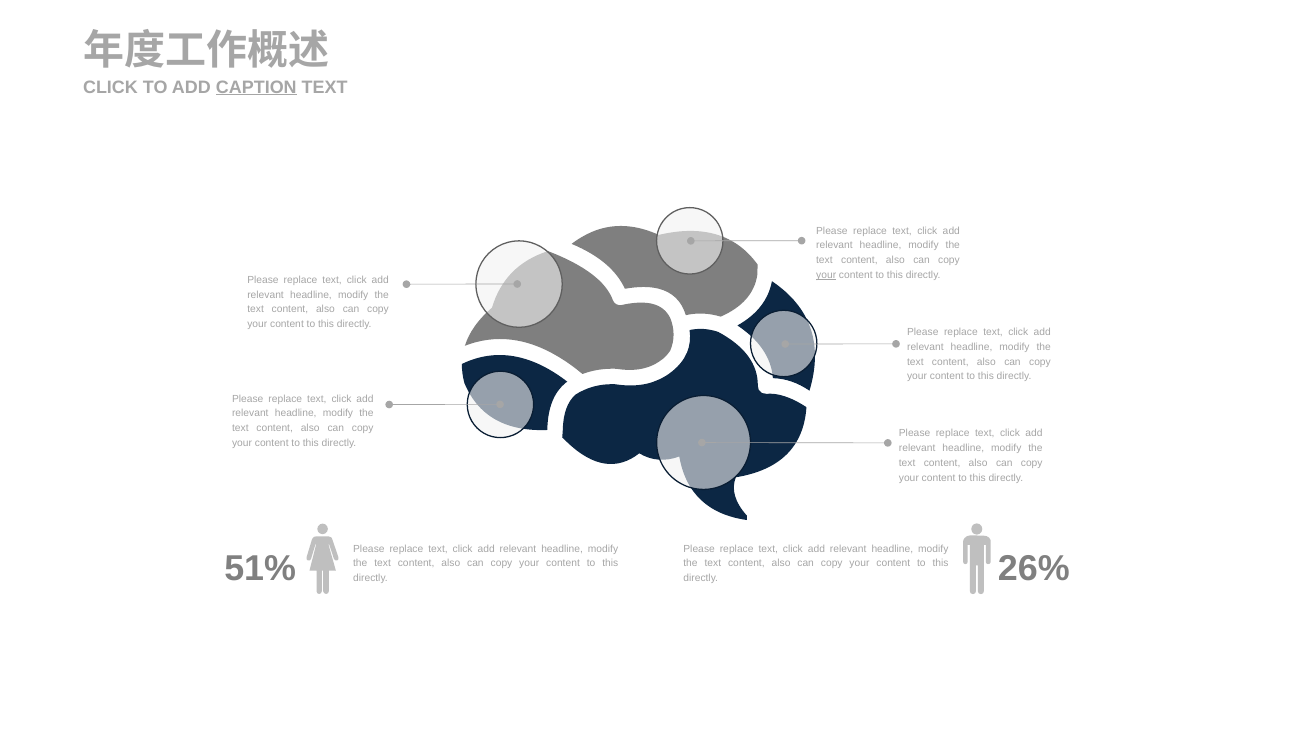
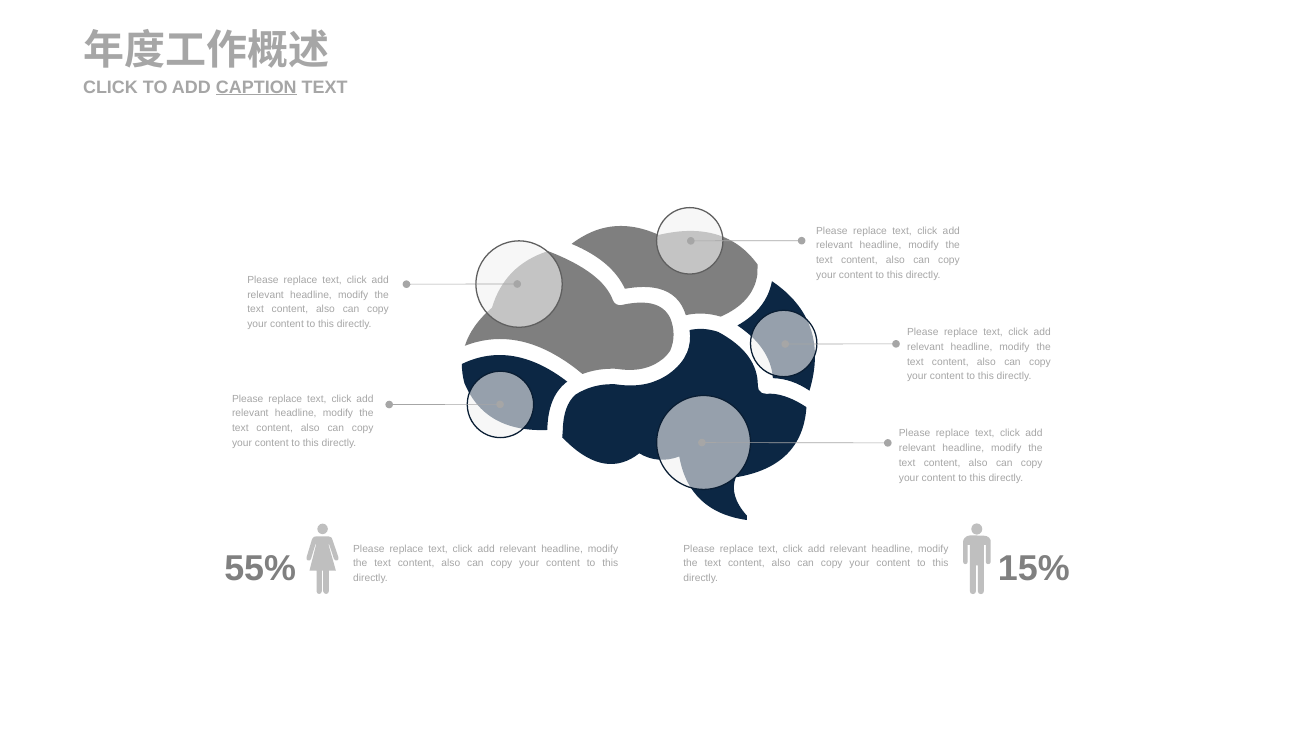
your underline: present -> none (826, 275)
51%: 51% -> 55% (260, 568)
26%: 26% -> 15% (1034, 568)
